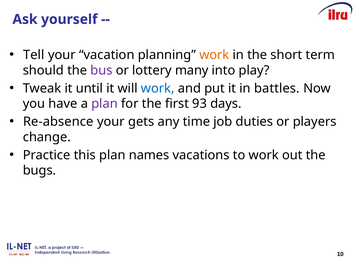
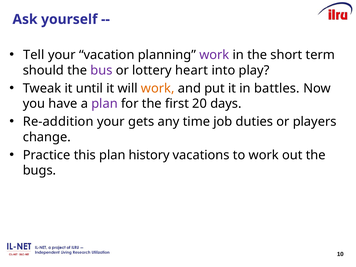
work colour: orange -> purple (214, 55)
many: many -> heart (192, 70)
work colour: blue -> orange (158, 88)
93: 93 -> 20 (200, 104)
Re-absence: Re-absence -> Re-addition (58, 122)
names: names -> history (149, 155)
